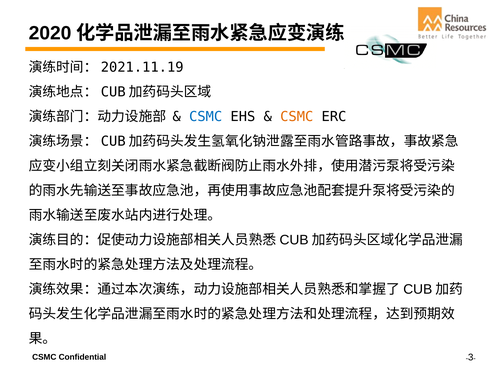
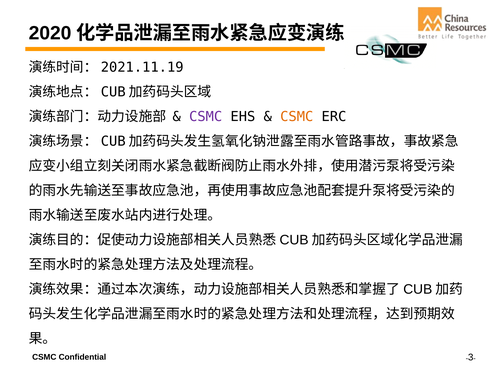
CSMC colour: blue -> purple (206, 117)
